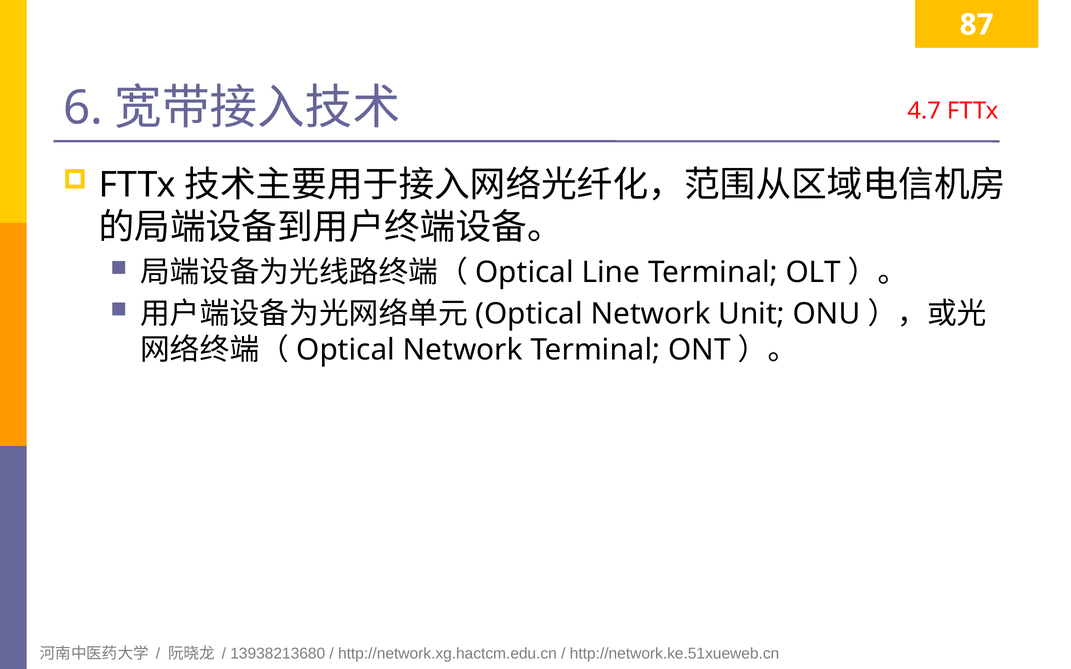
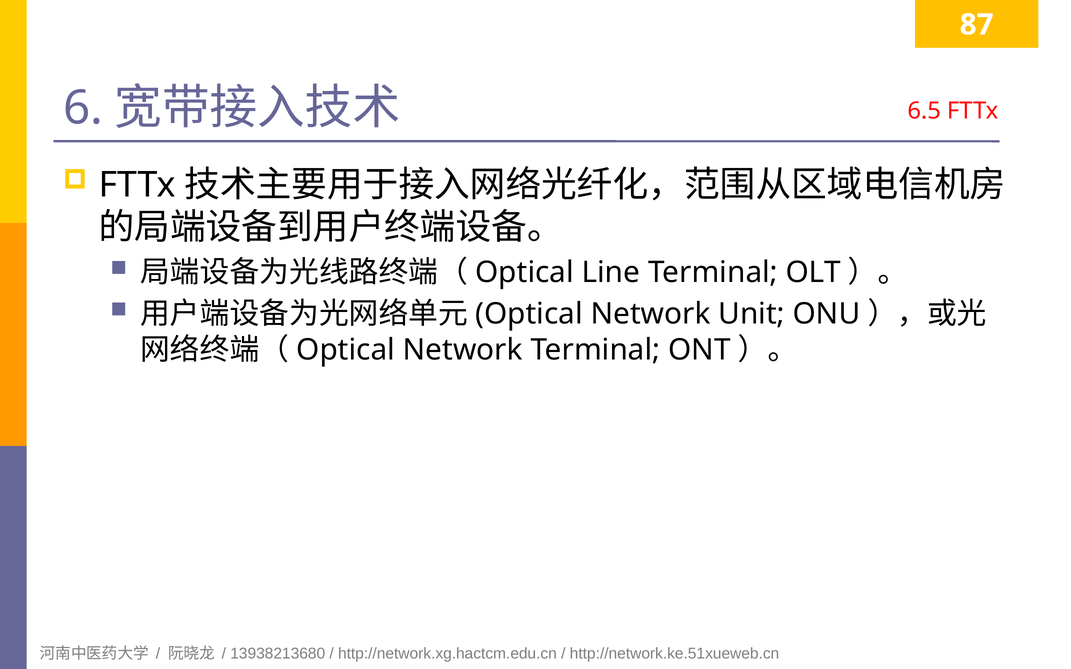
4.7: 4.7 -> 6.5 (924, 111)
